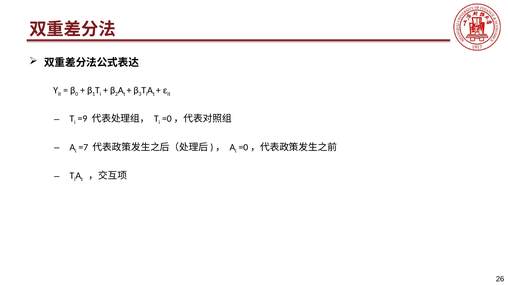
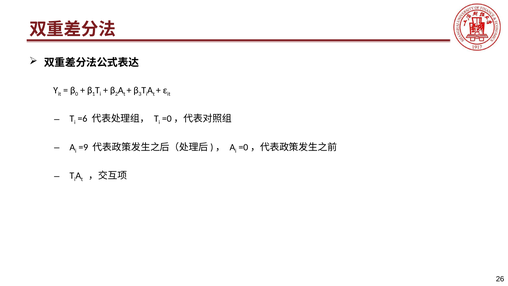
=9: =9 -> =6 (82, 119)
=7: =7 -> =9 (83, 147)
